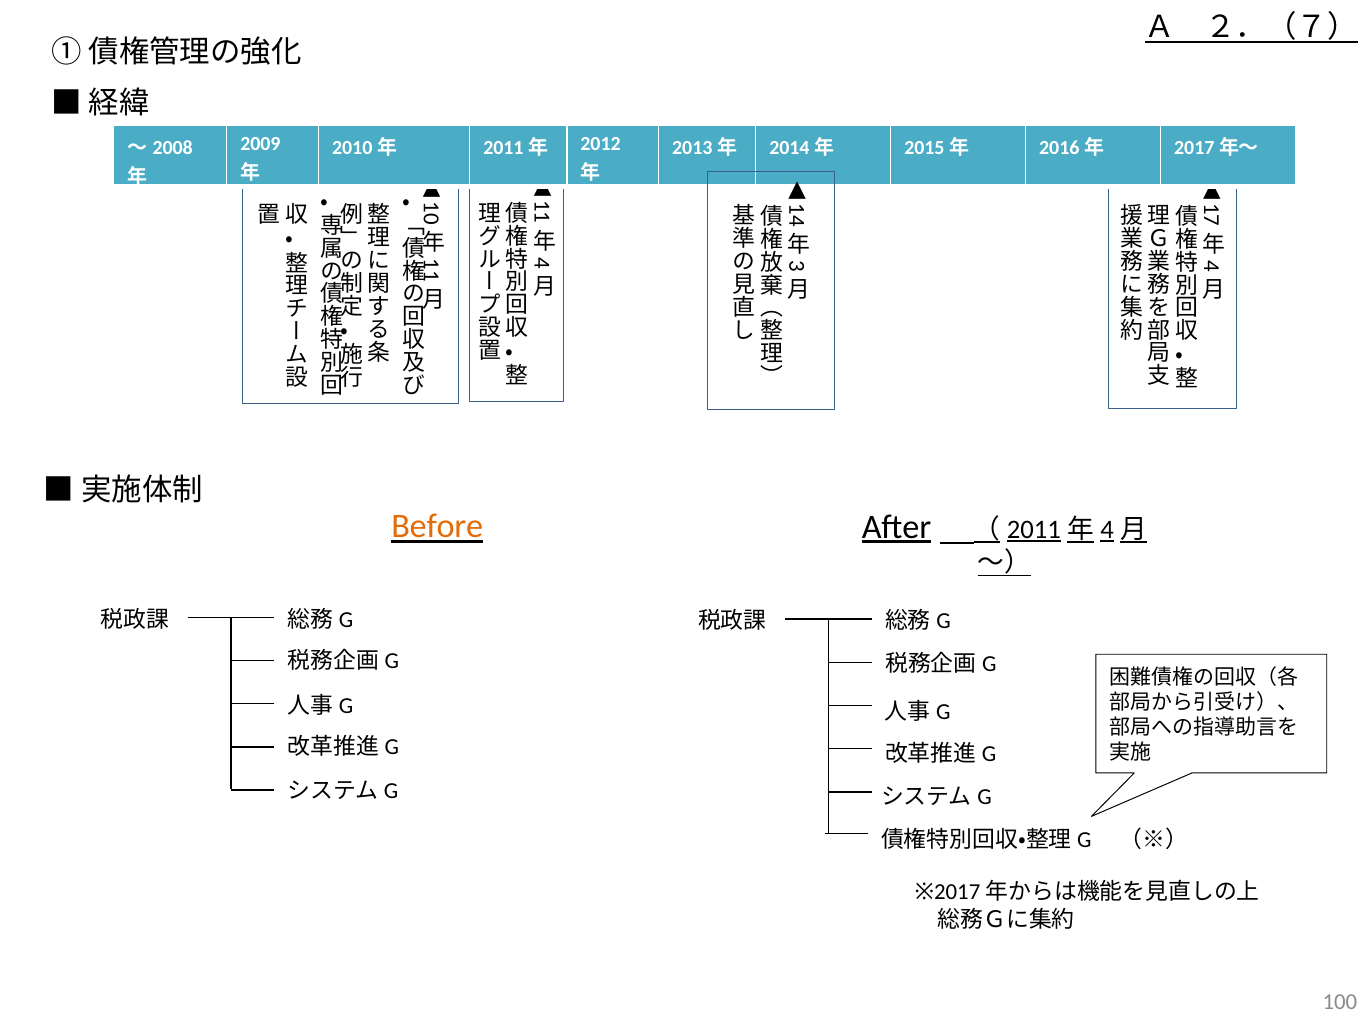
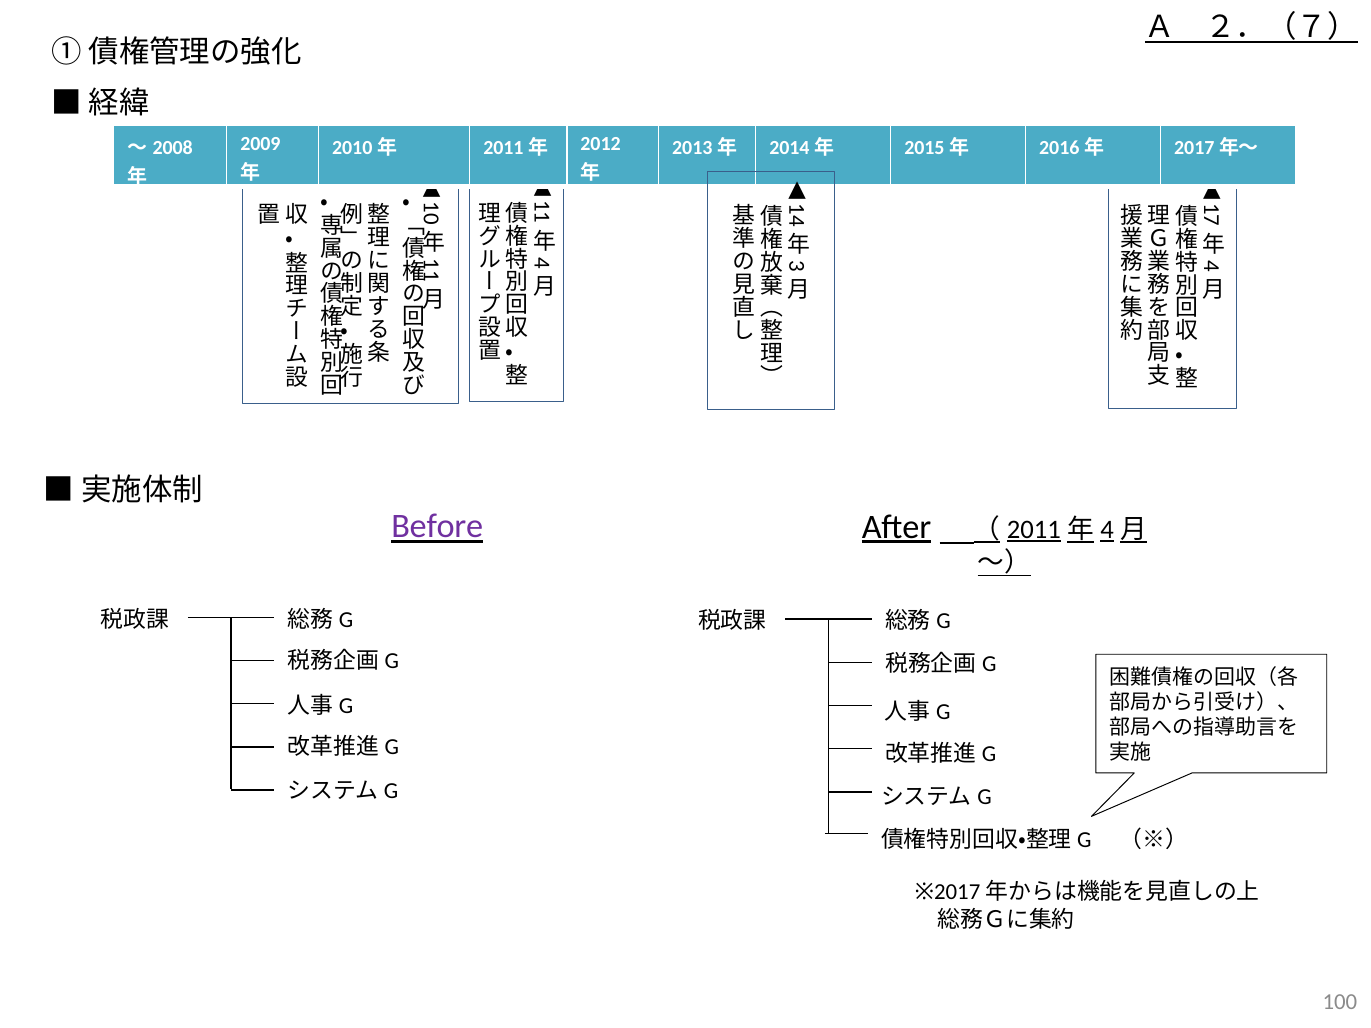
Before colour: orange -> purple (437, 527)
